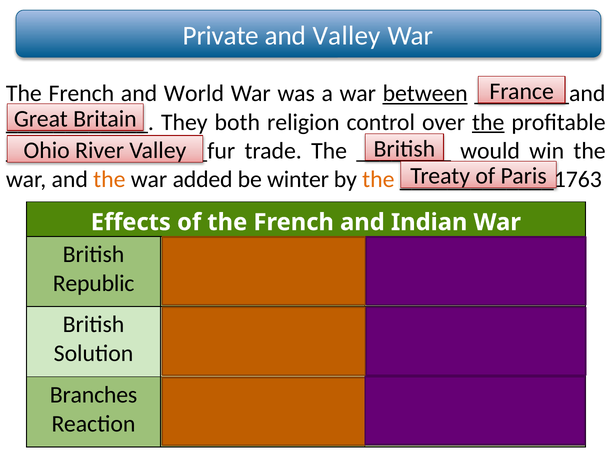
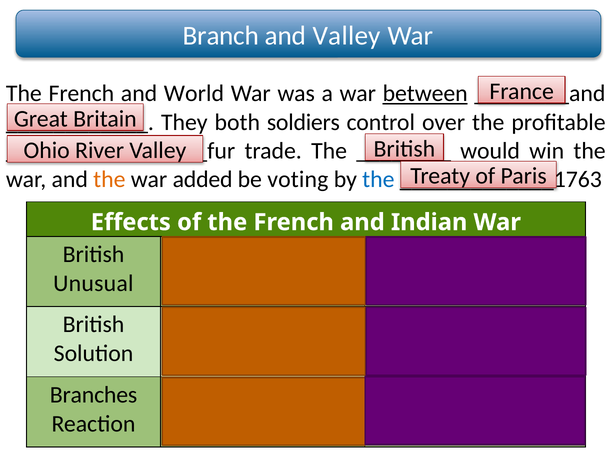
Private: Private -> Branch (221, 36)
religion: religion -> soldiers (303, 122)
the underline: present -> none (488, 122)
winter: winter -> voting (298, 179)
the colour: orange -> blue (378, 179)
Republic: Republic -> Unusual (93, 283)
